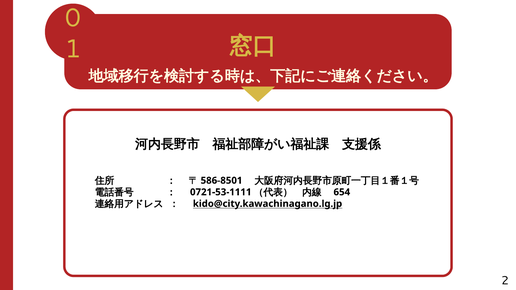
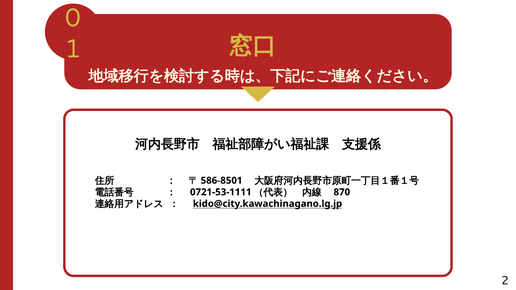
654: 654 -> 870 (342, 192)
